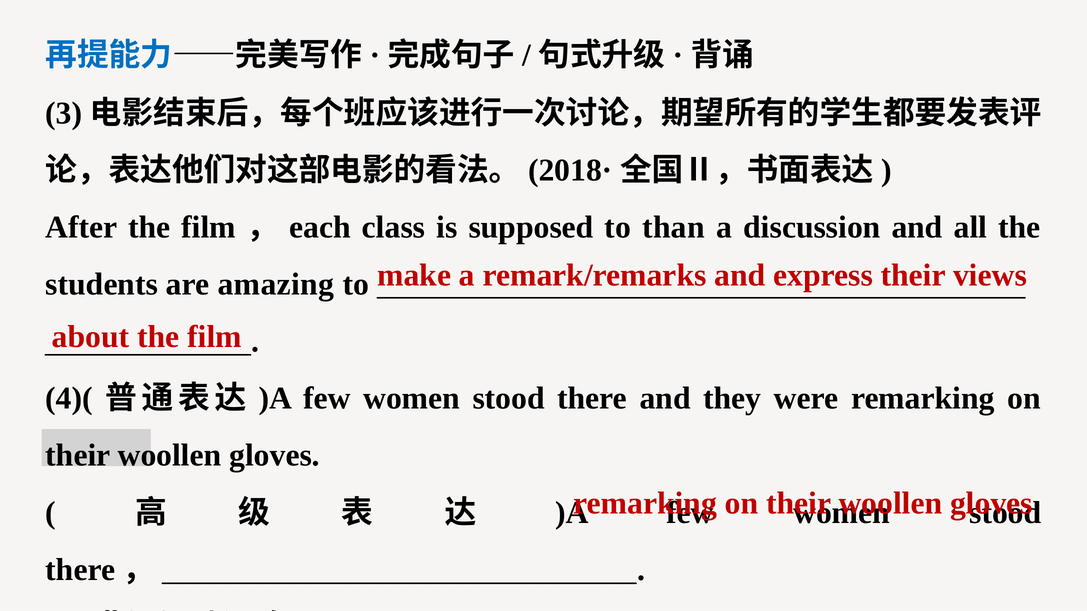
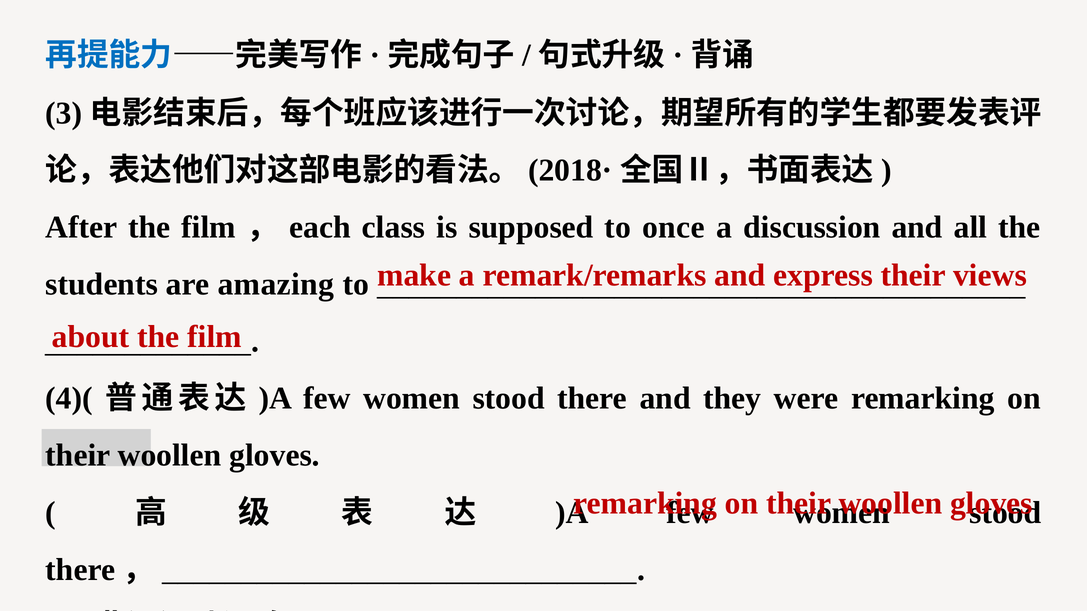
than: than -> once (673, 227)
